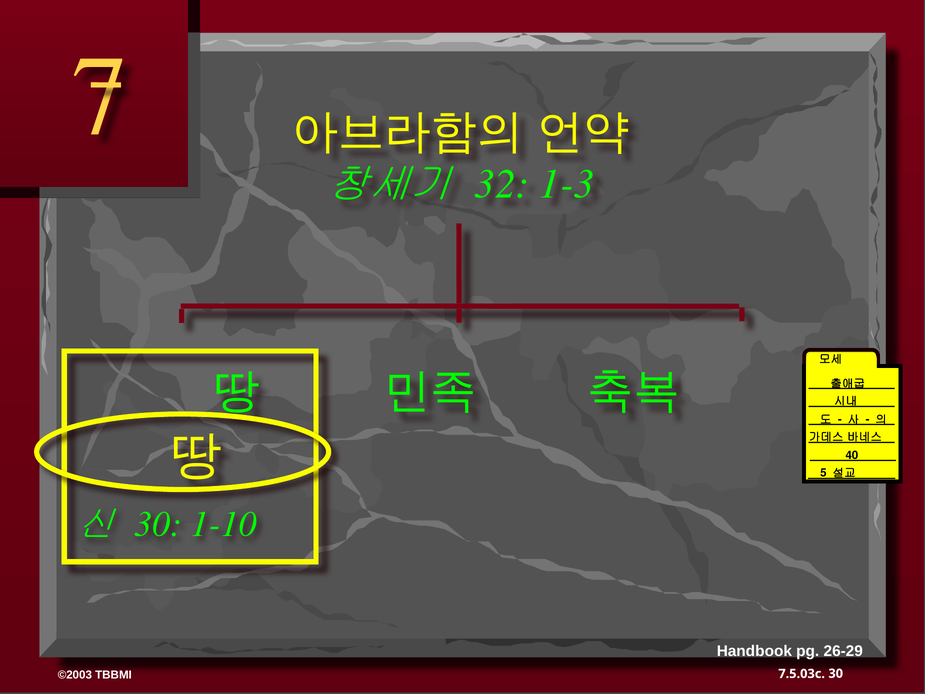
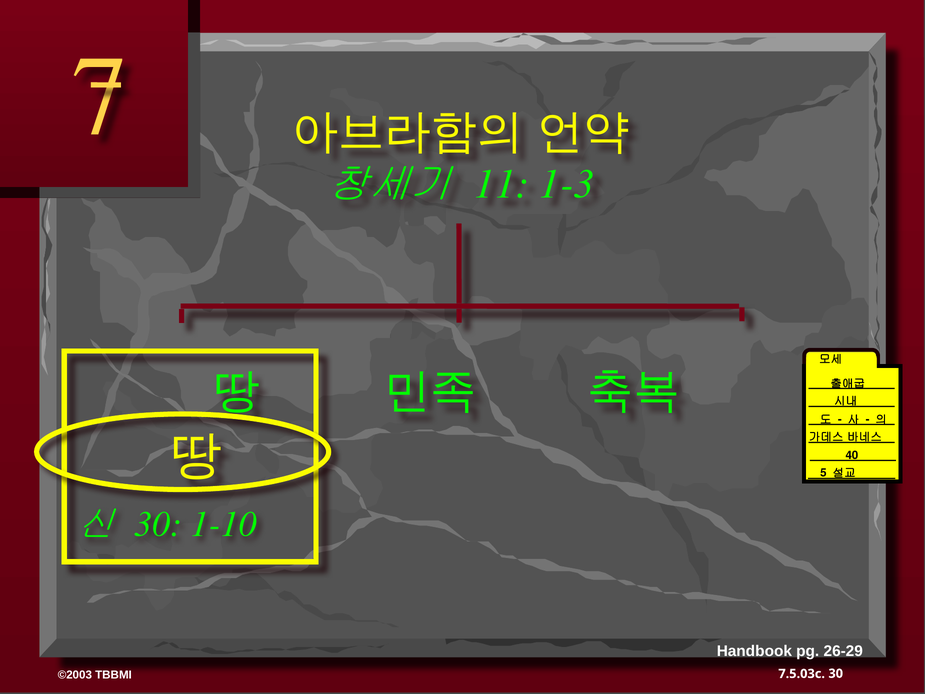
32: 32 -> 11 (502, 184)
